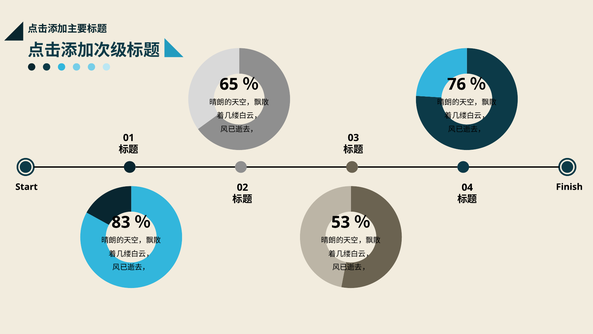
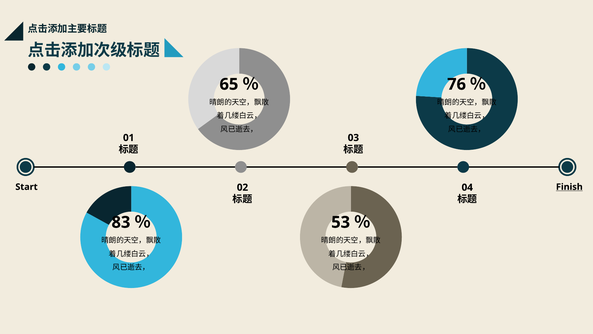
Finish underline: none -> present (569, 187)
